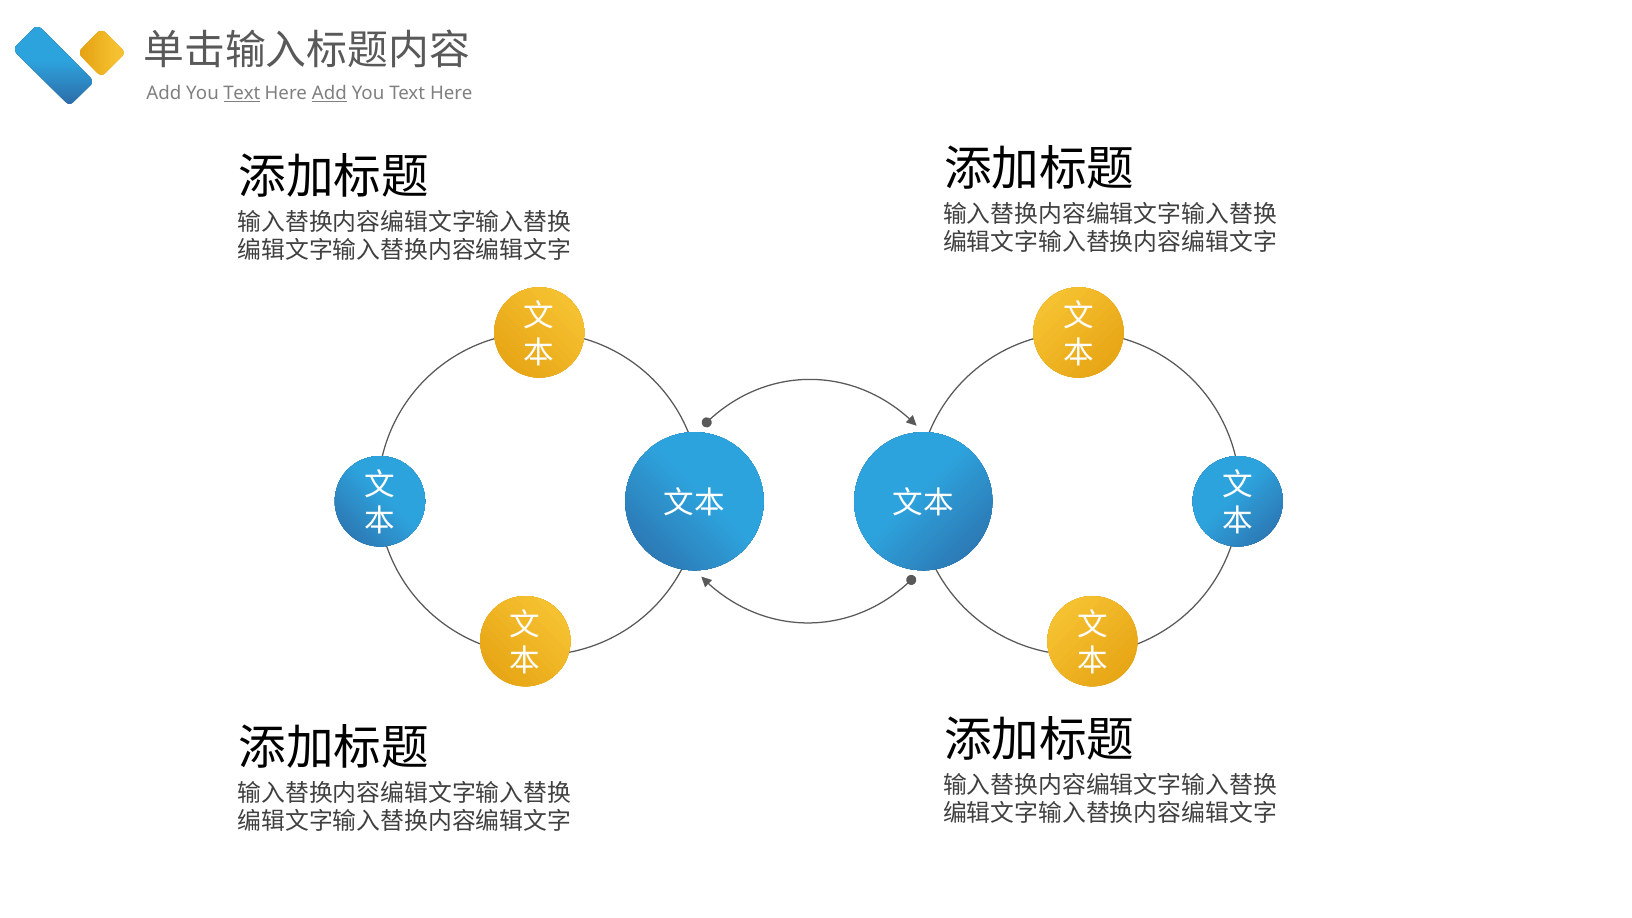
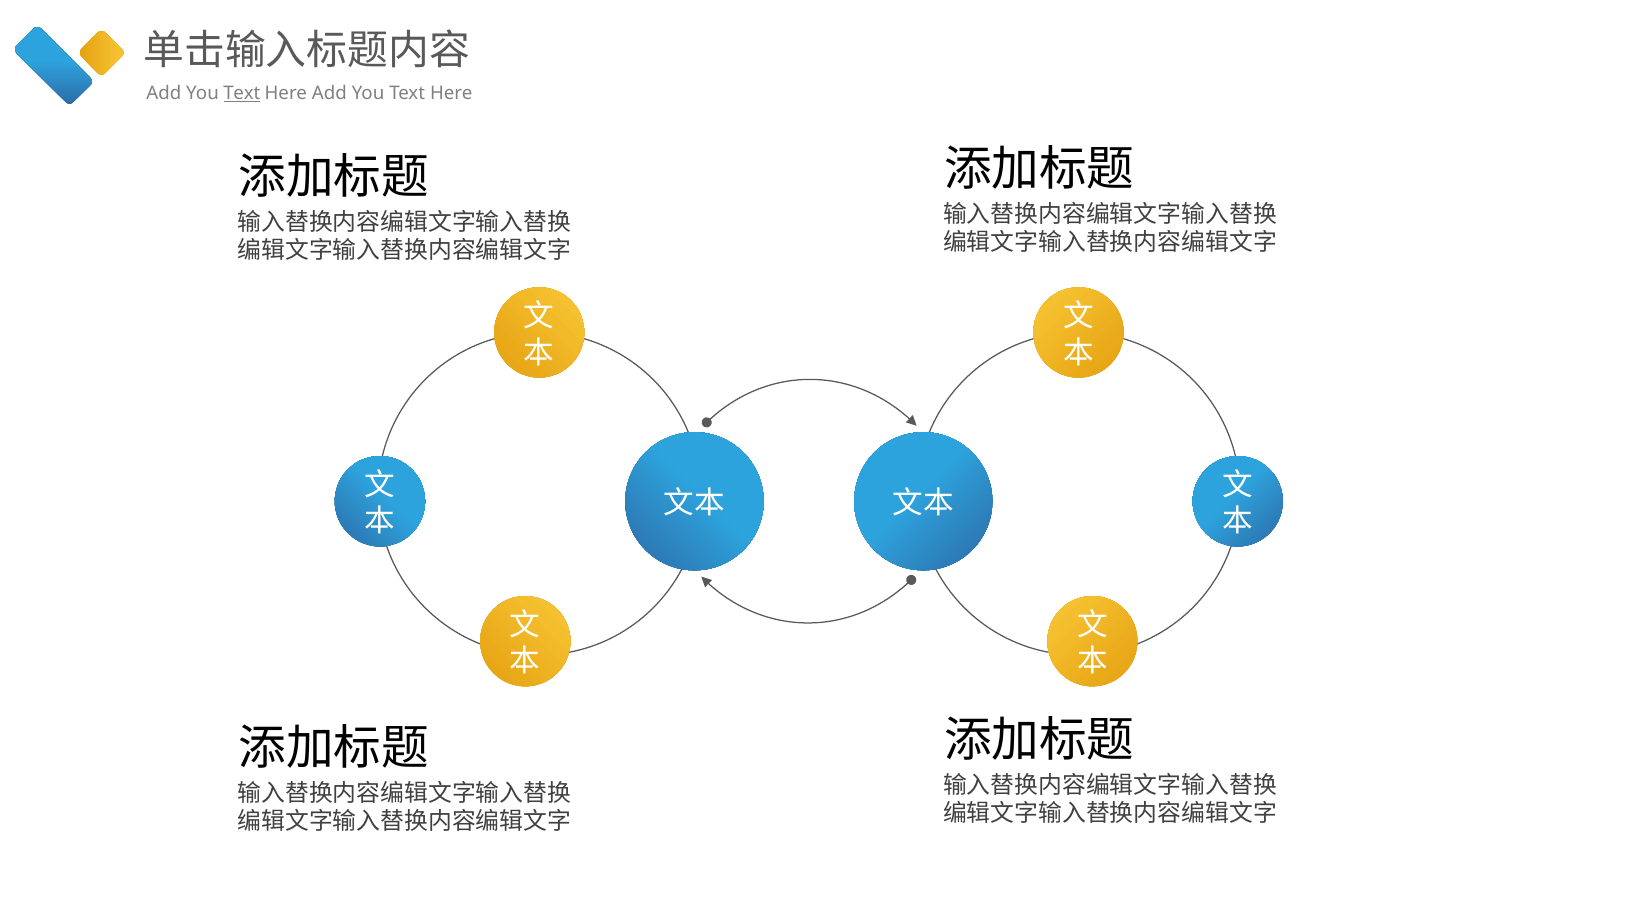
Add underline: present -> none (329, 93)
